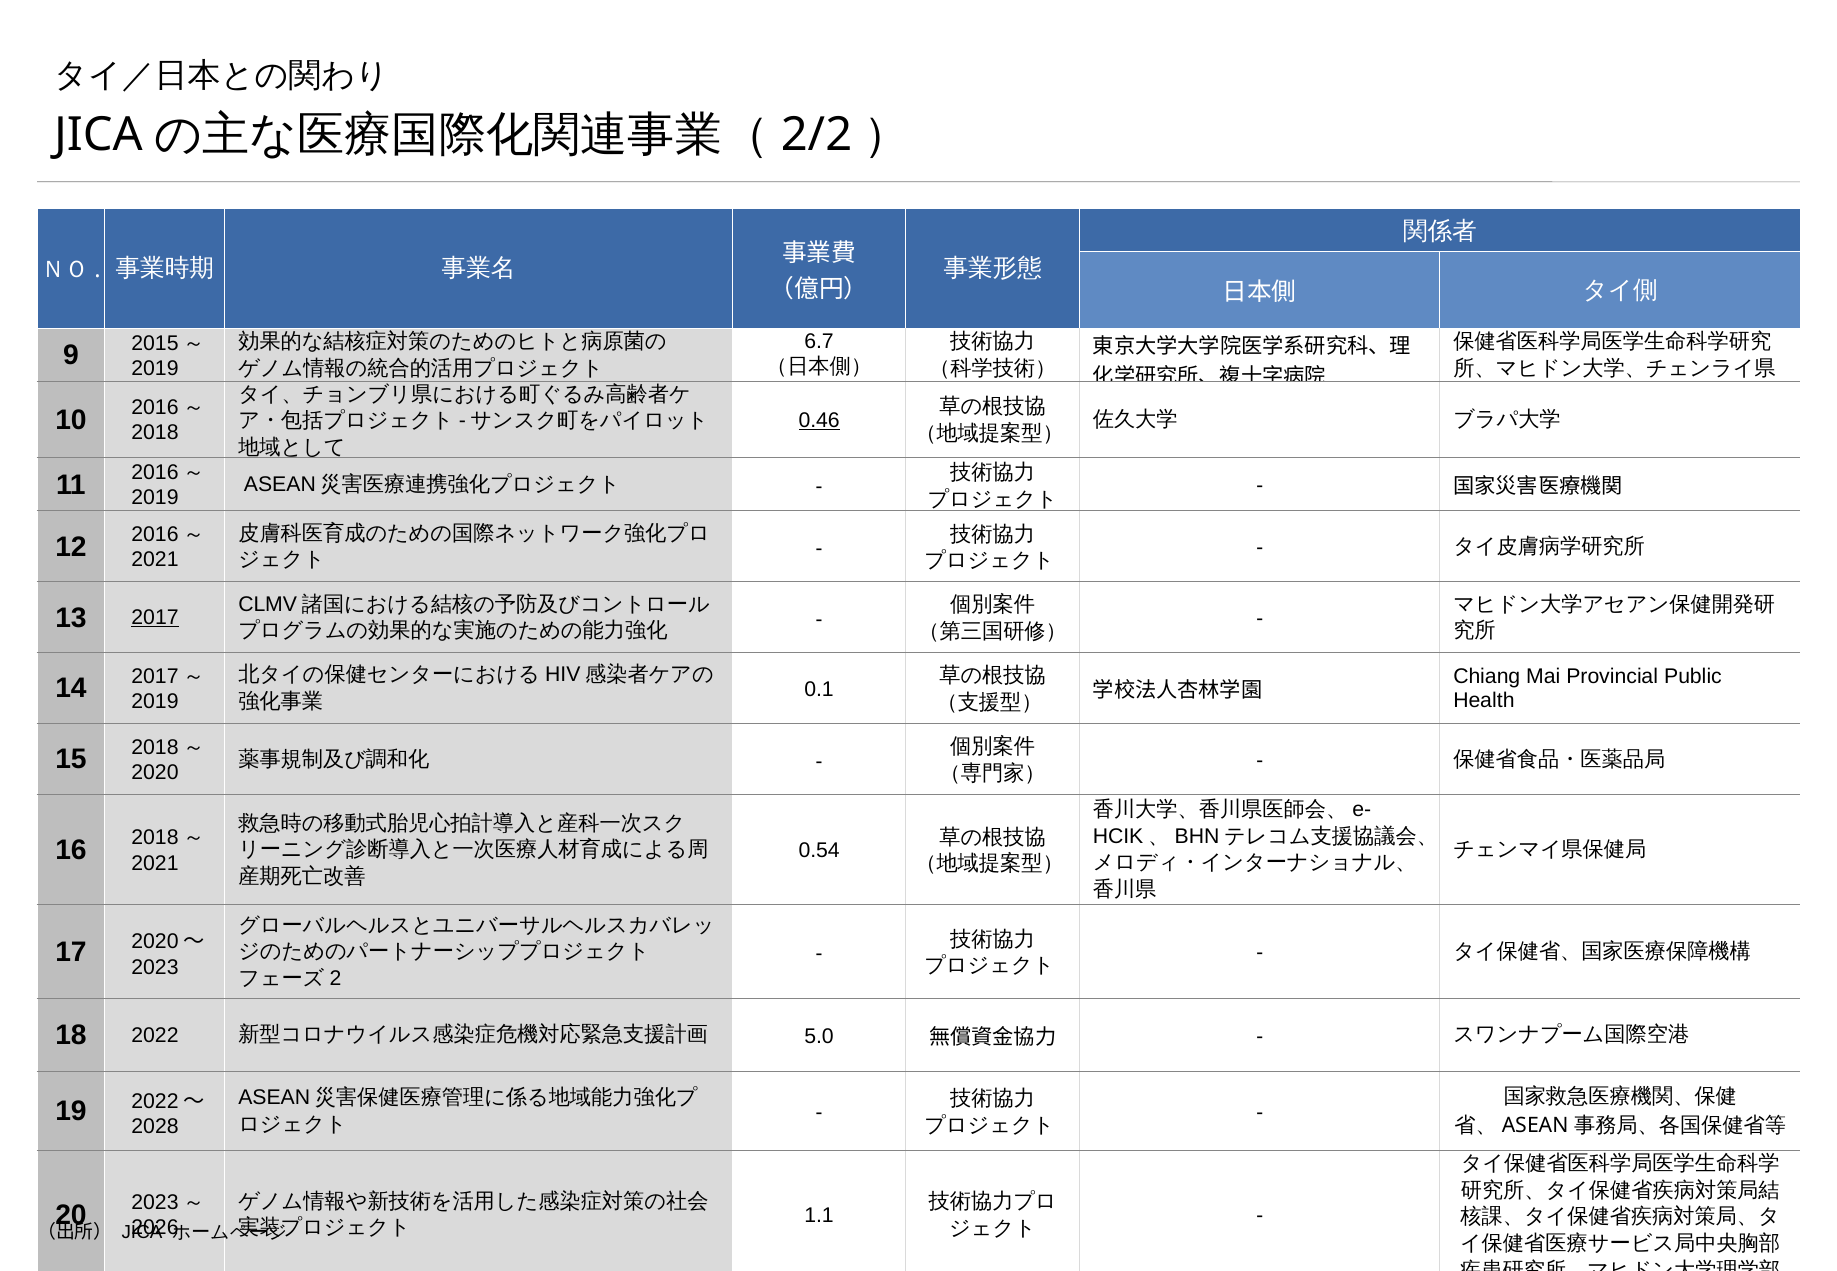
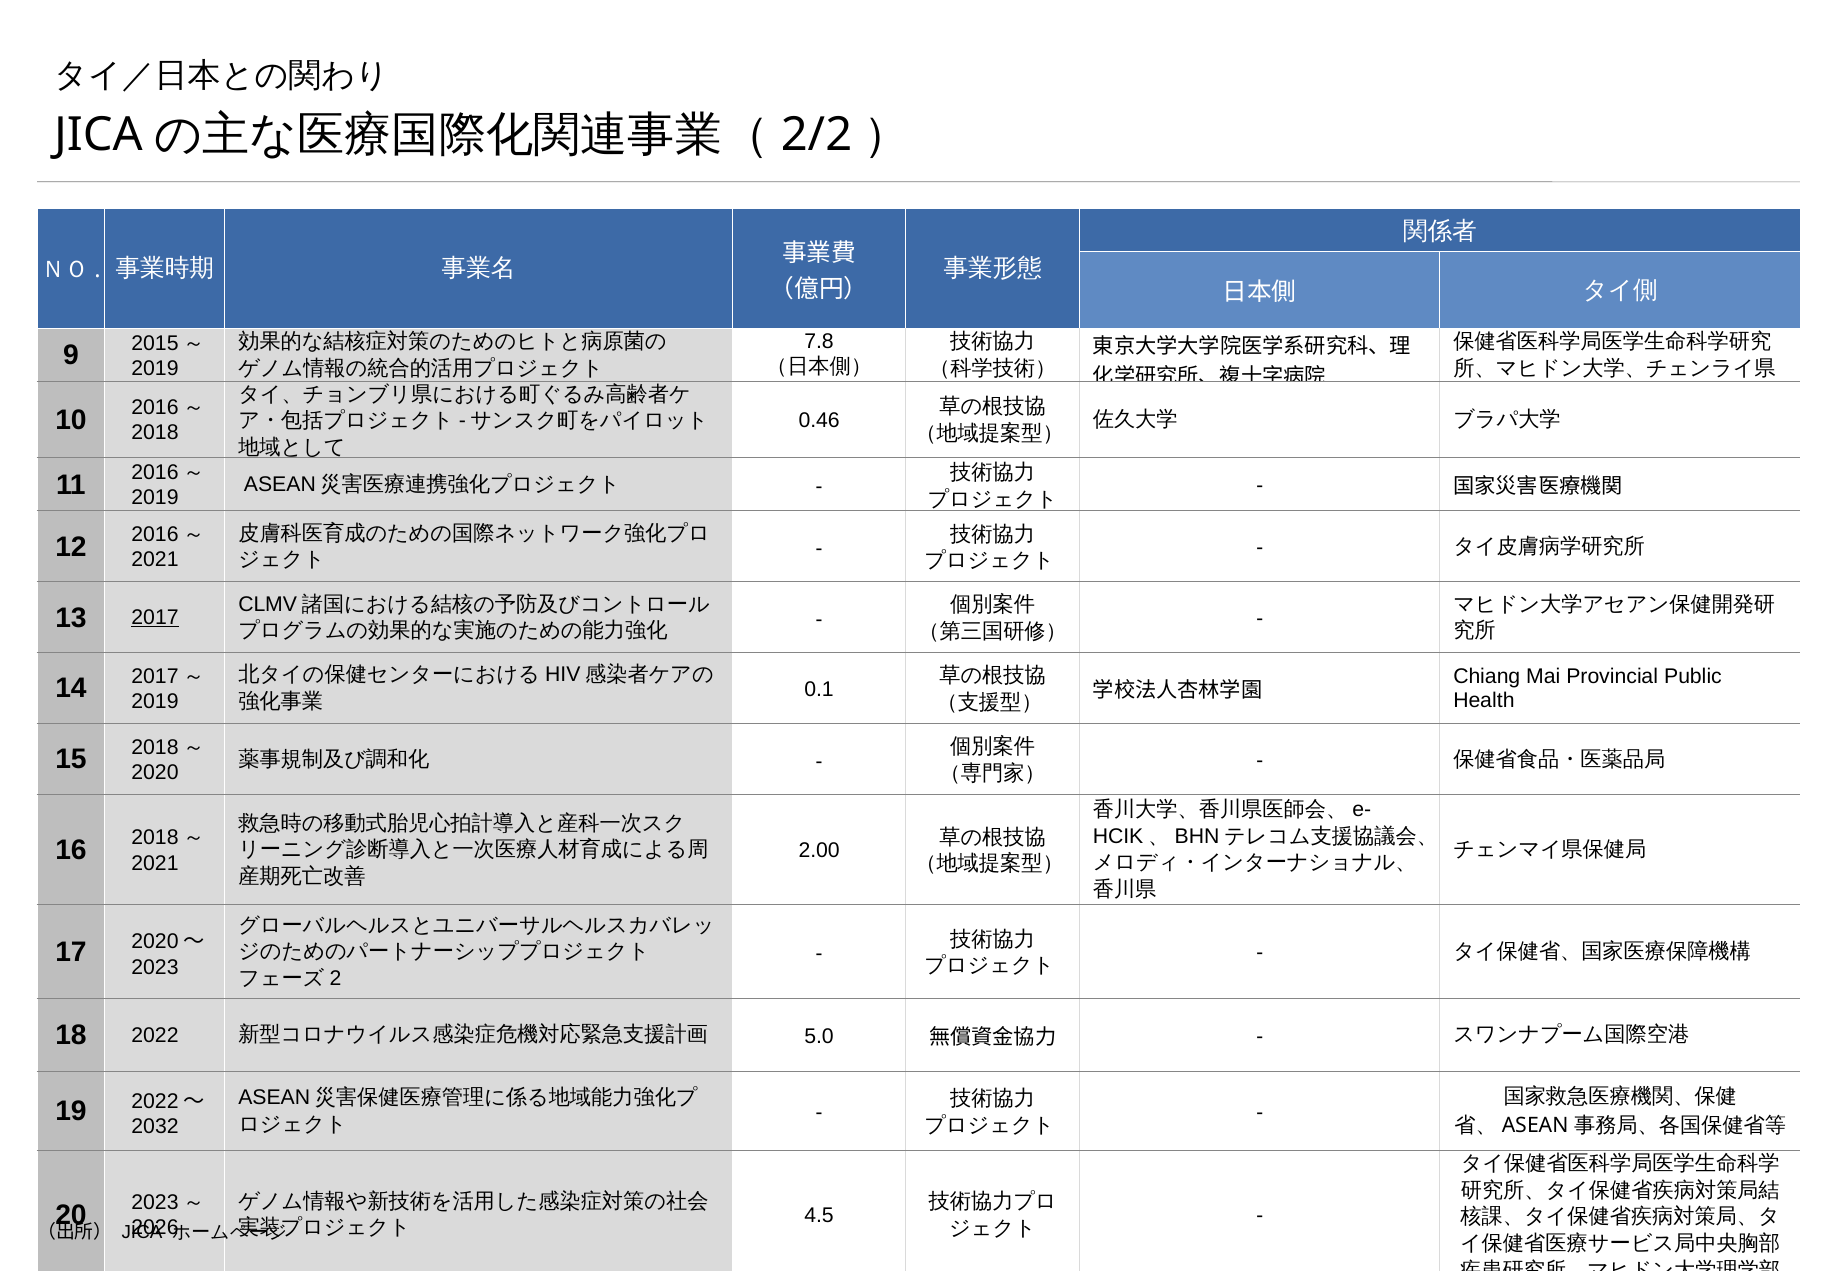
6.7: 6.7 -> 7.8 (819, 342)
0.46 underline: present -> none (819, 421)
0.54: 0.54 -> 2.00 (819, 851)
2028: 2028 -> 2032 (155, 1127)
1.1: 1.1 -> 4.5 (819, 1216)
